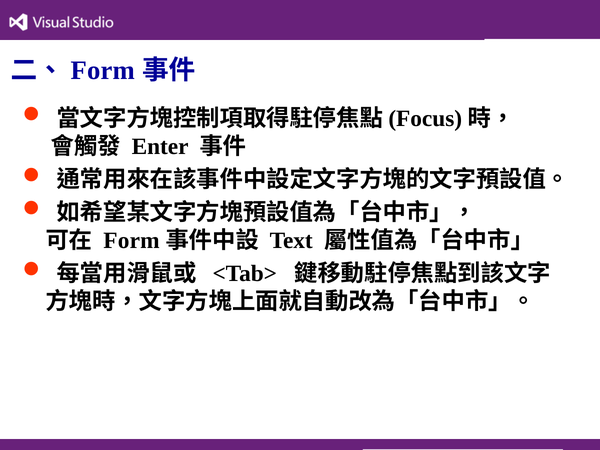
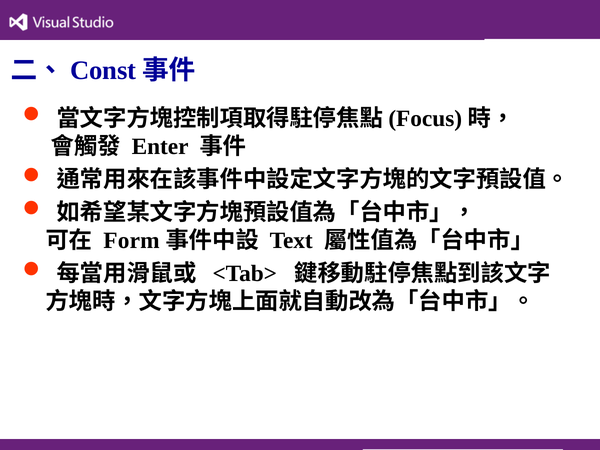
Form: Form -> Const (103, 71)
